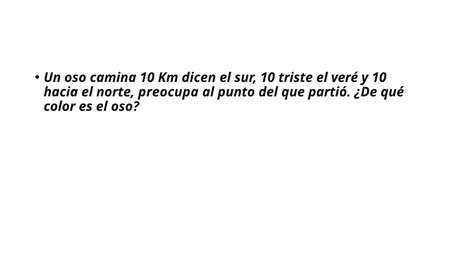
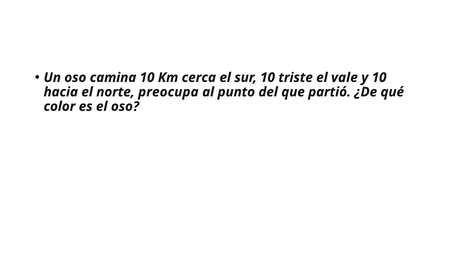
dicen: dicen -> cerca (199, 78)
veré: veré -> vale (344, 78)
